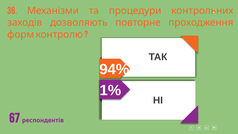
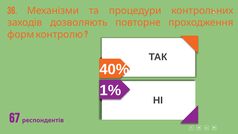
94%: 94% -> 40% (114, 69)
